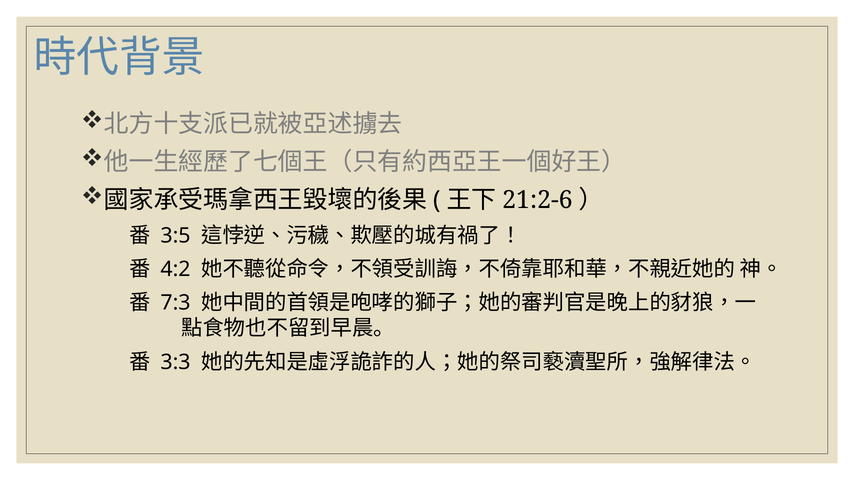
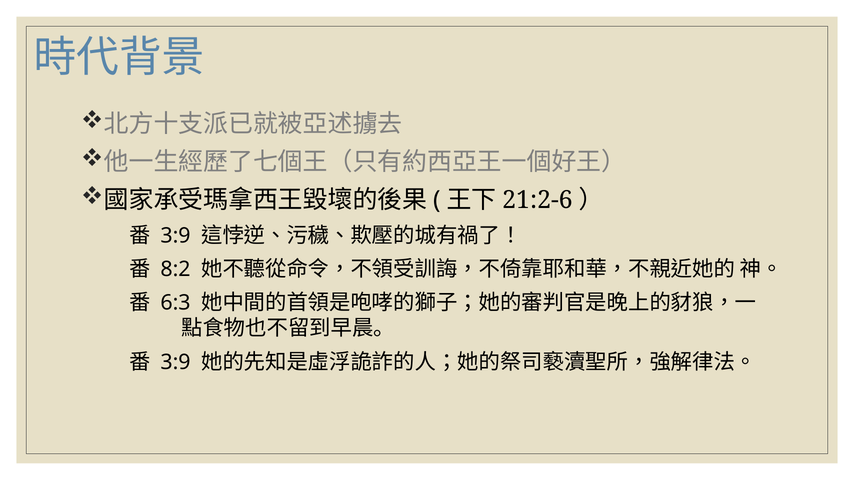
3:5: 3:5 -> 3:9 (175, 236)
4:2: 4:2 -> 8:2 (175, 269)
7:3: 7:3 -> 6:3 (175, 303)
3:3: 3:3 -> 3:9 (175, 362)
